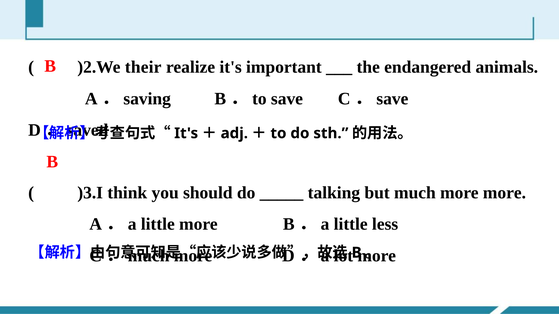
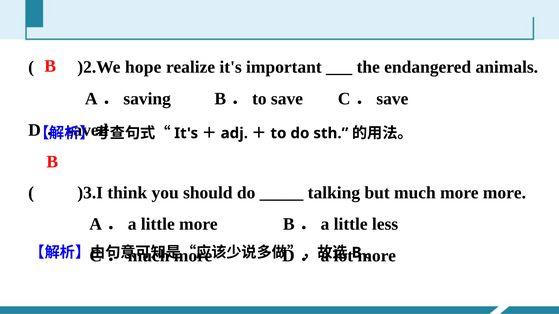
their: their -> hope (143, 67)
